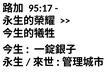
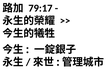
95:17: 95:17 -> 79:17 (40, 8)
